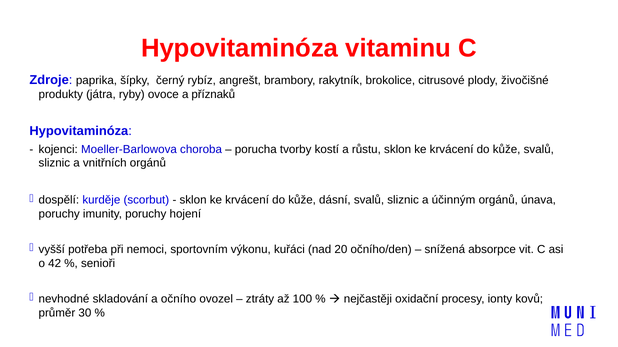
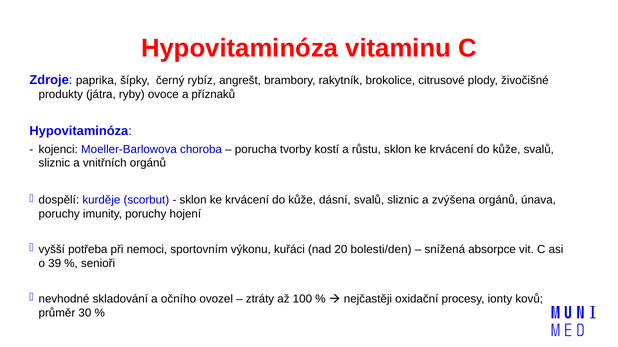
účinným: účinným -> zvýšena (454, 200)
očního/den: očního/den -> bolesti/den (381, 250)
42: 42 -> 39 (55, 264)
